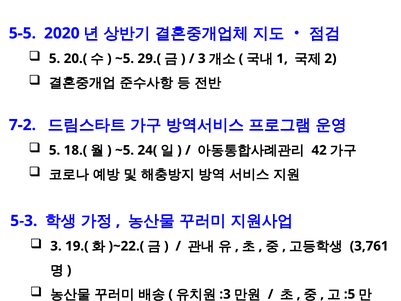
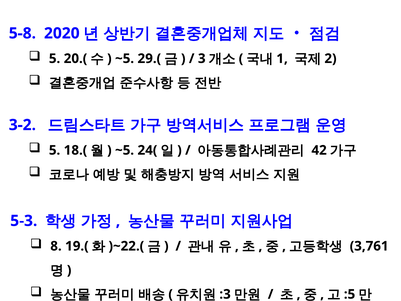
5-5: 5-5 -> 5-8 (22, 33)
7-2: 7-2 -> 3-2 (22, 125)
3: 3 -> 8 (56, 246)
